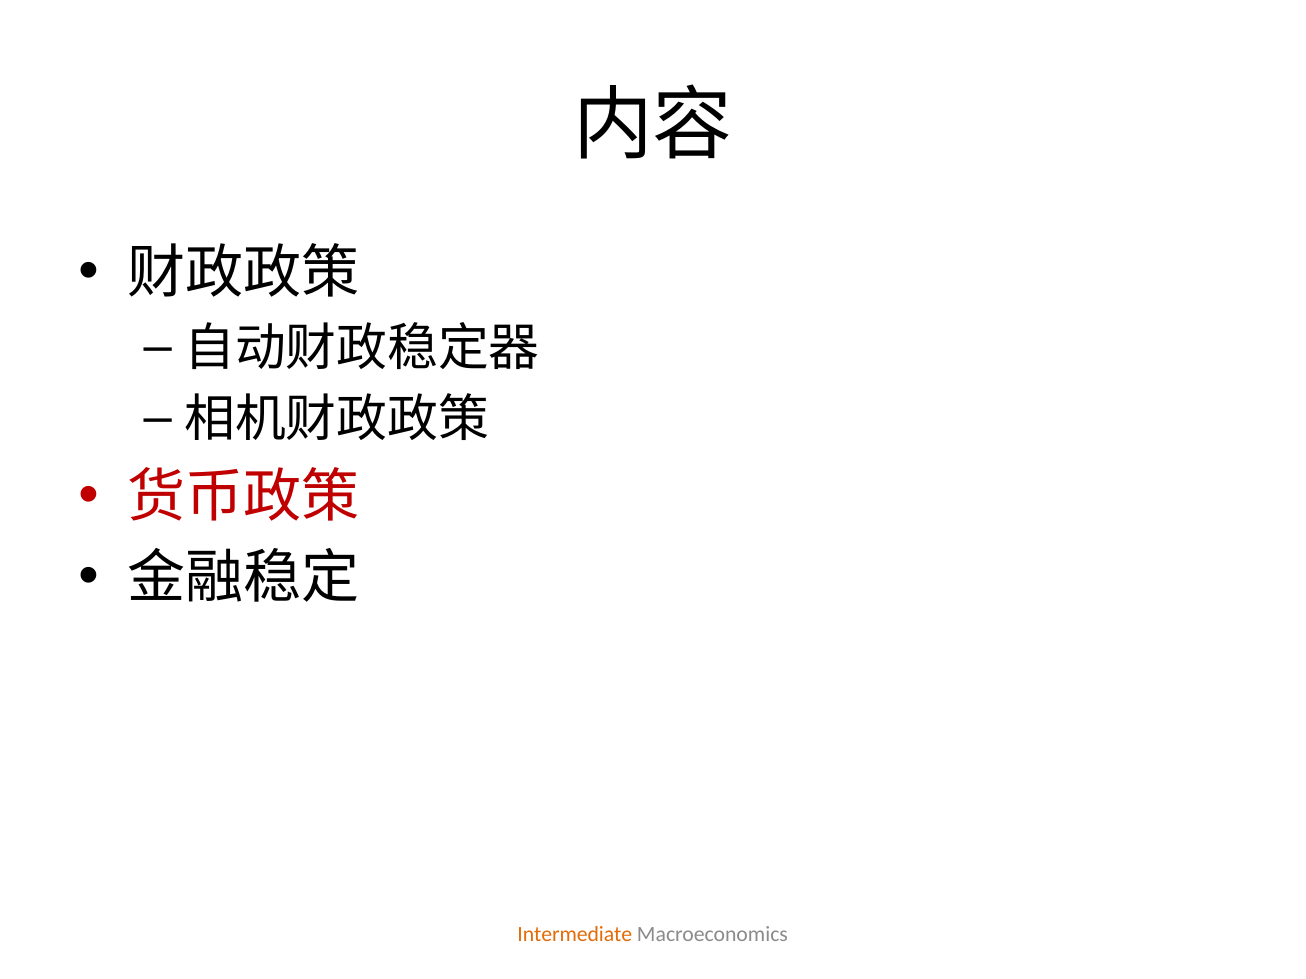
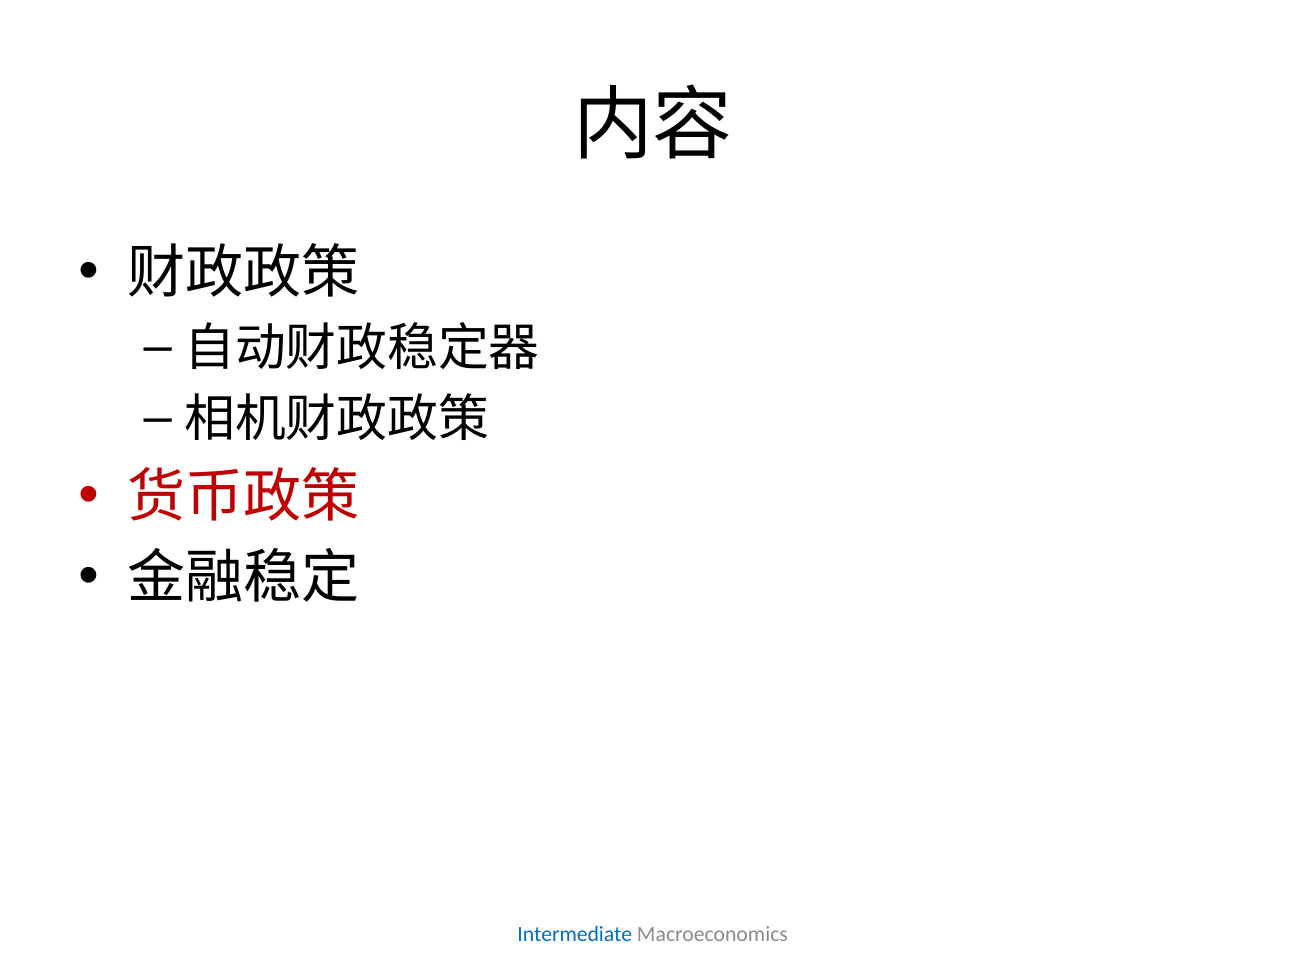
Intermediate colour: orange -> blue (575, 935)
